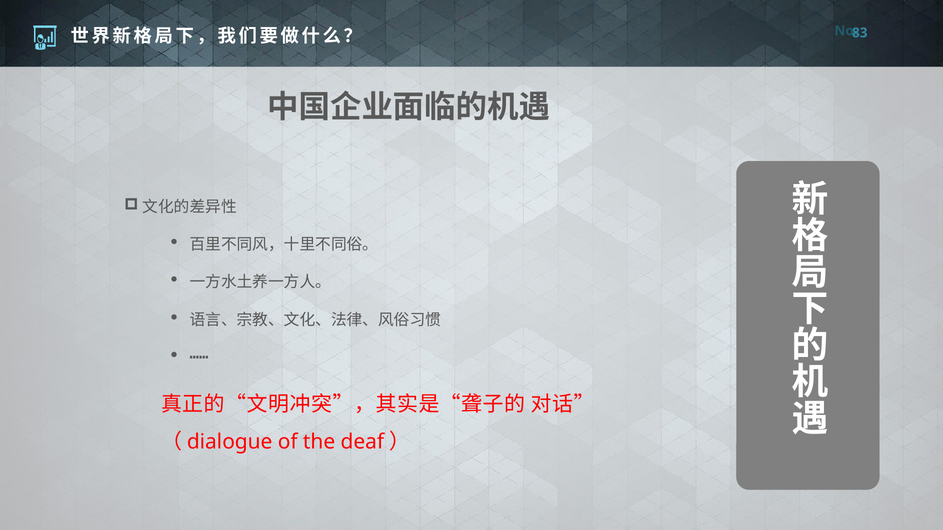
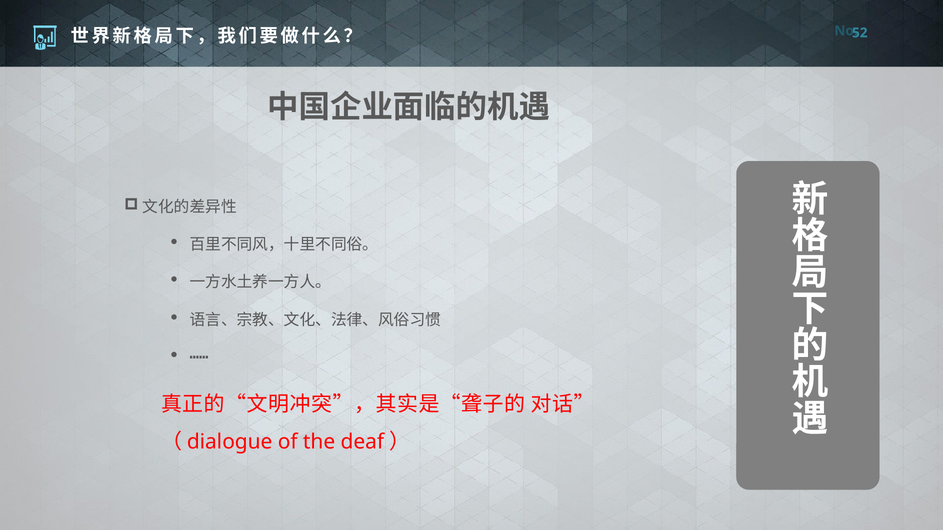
83: 83 -> 52 (860, 33)
